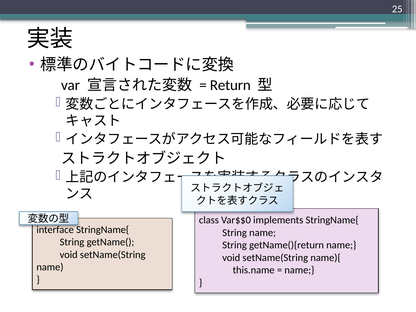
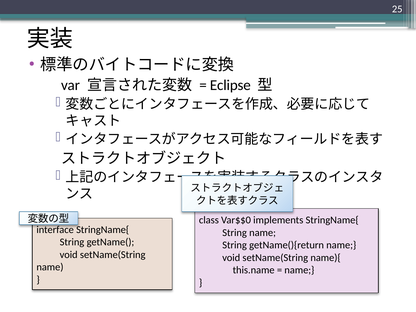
Return: Return -> Eclipse (230, 85)
